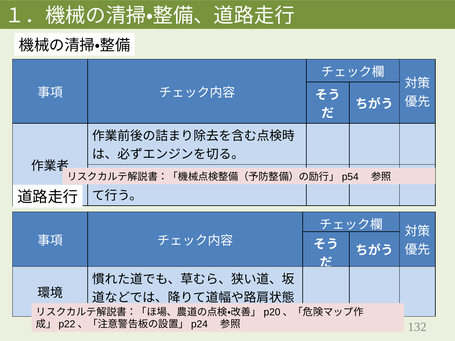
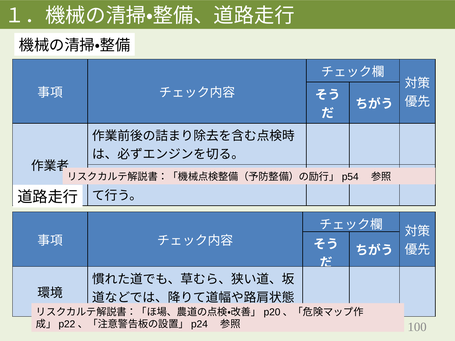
132: 132 -> 100 (417, 327)
